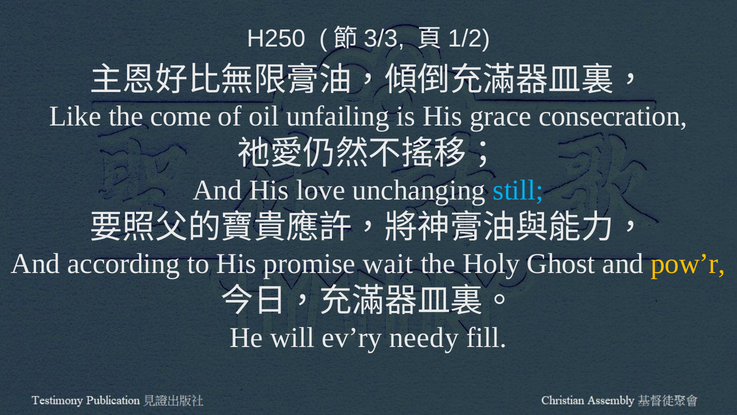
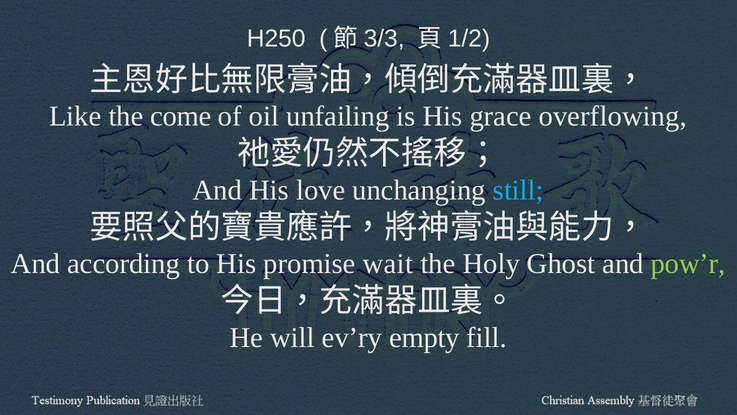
consecration: consecration -> overflowing (613, 116)
pow’r colour: yellow -> light green (688, 264)
needy: needy -> empty (424, 337)
